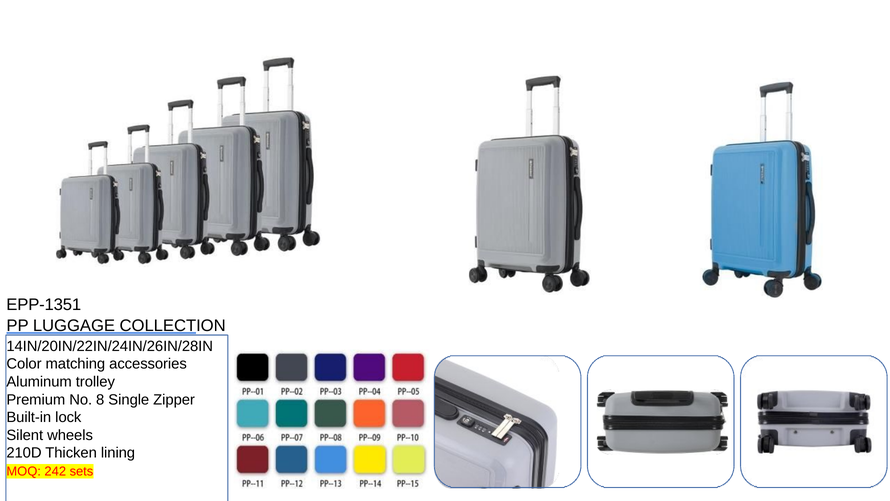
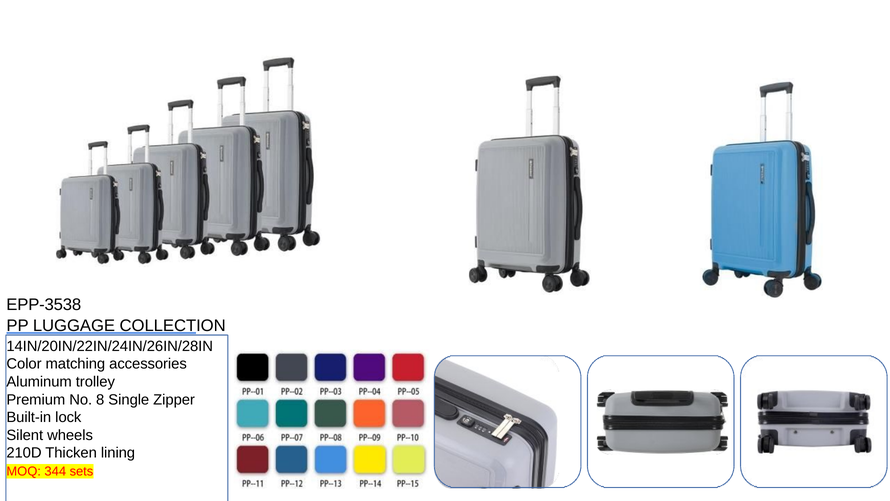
EPP-1351: EPP-1351 -> EPP-3538 (44, 304)
242: 242 -> 344 (55, 471)
